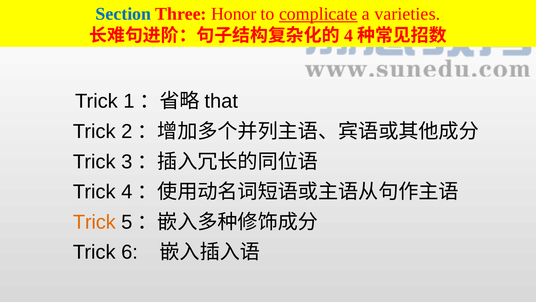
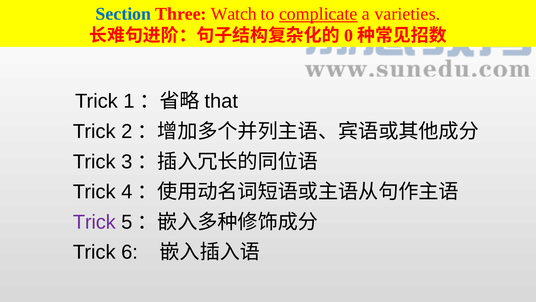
Honor: Honor -> Watch (234, 14)
4: 4 -> 0 (349, 35)
Trick colour: orange -> purple (94, 222)
